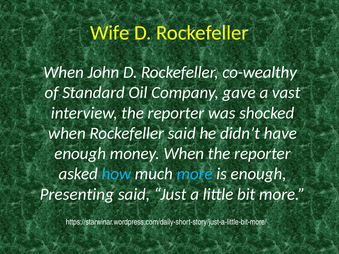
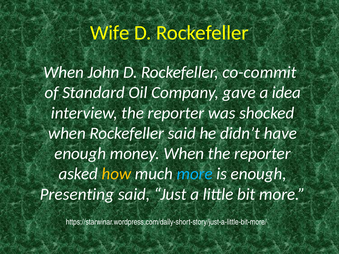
co-wealthy: co-wealthy -> co-commit (259, 72)
vast: vast -> idea (286, 93)
how colour: light blue -> yellow (116, 174)
